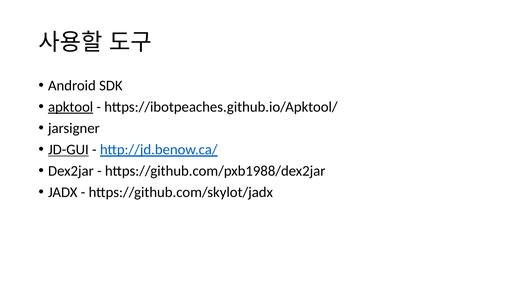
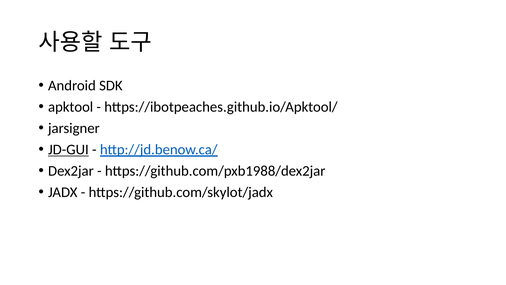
apktool underline: present -> none (71, 107)
